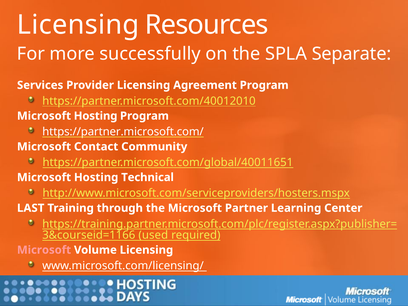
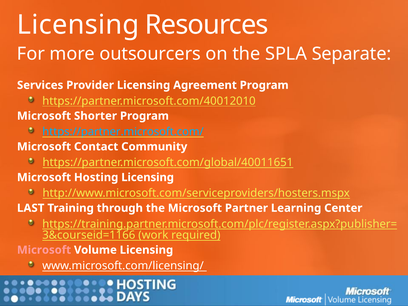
successfully: successfully -> outsourcers (150, 54)
Hosting: Hosting -> Shorter (95, 116)
https://partner.microsoft.com/ colour: white -> light blue (123, 132)
Hosting Technical: Technical -> Licensing (148, 177)
used: used -> work (153, 235)
